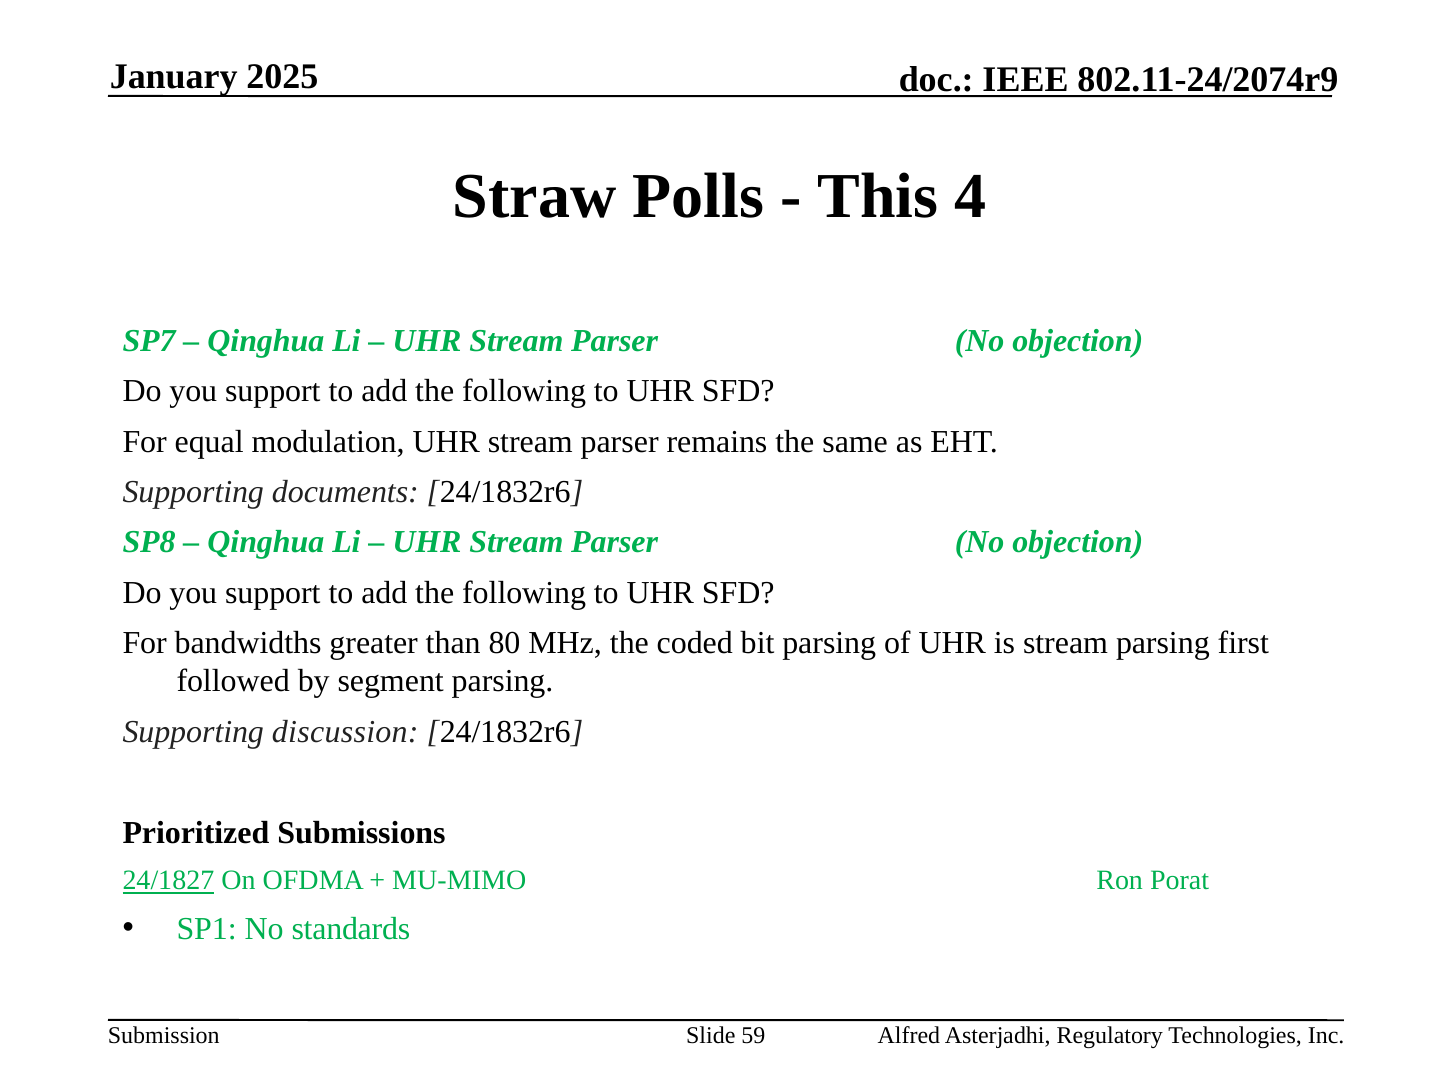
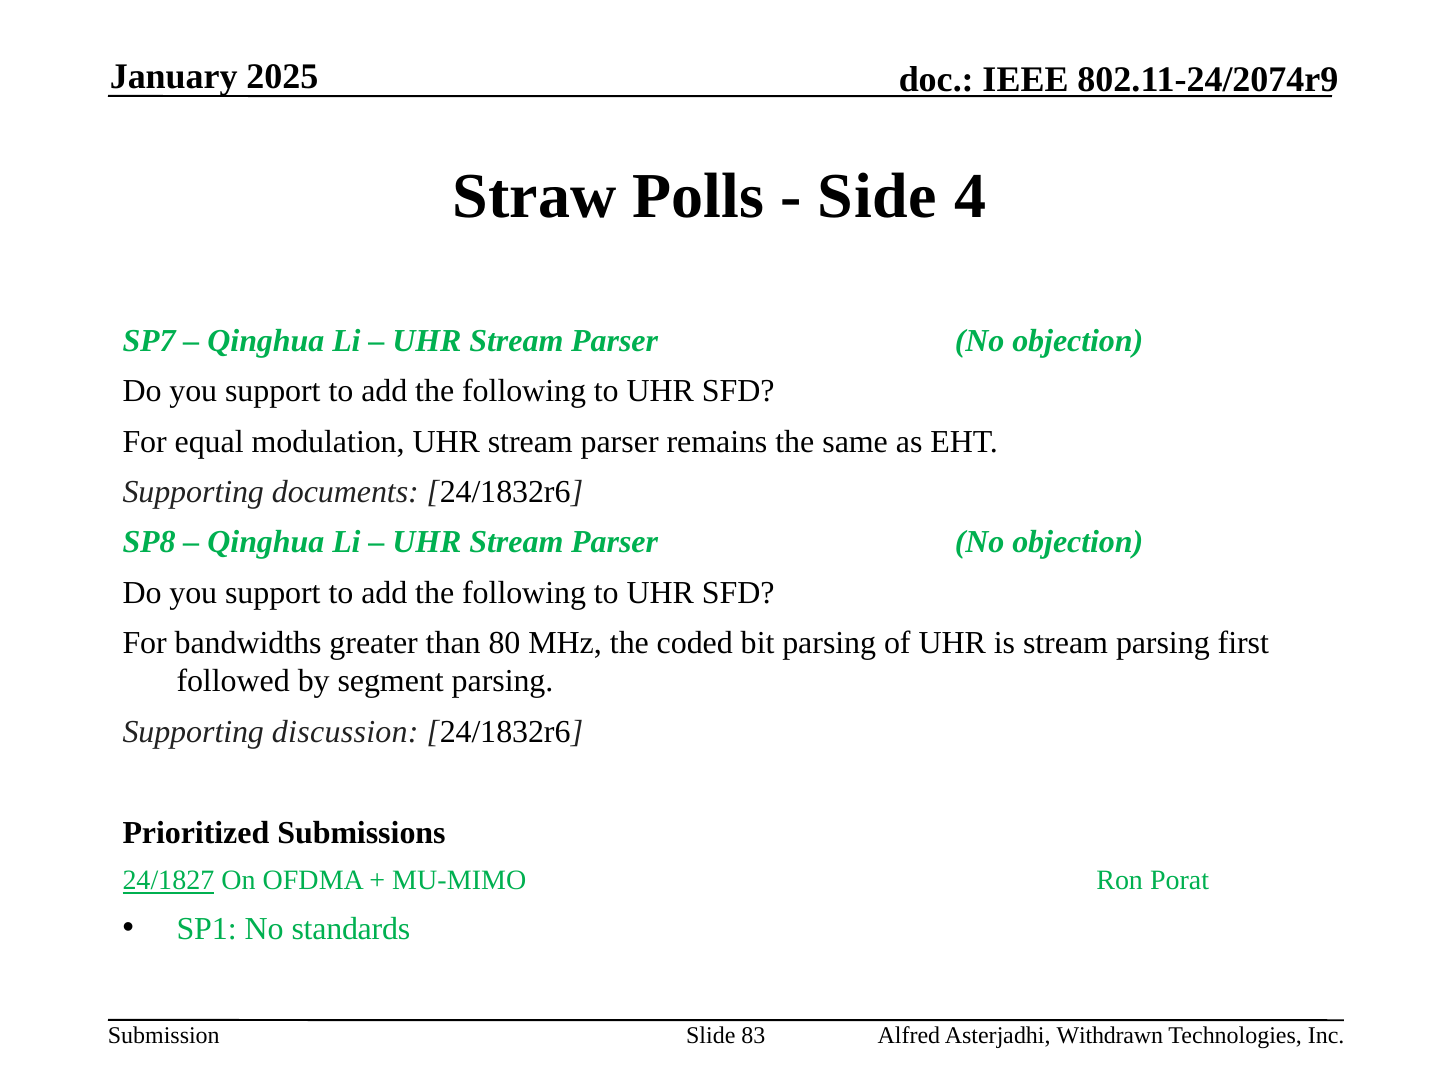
This: This -> Side (877, 196)
59: 59 -> 83 (753, 1036)
Regulatory: Regulatory -> Withdrawn (1110, 1036)
